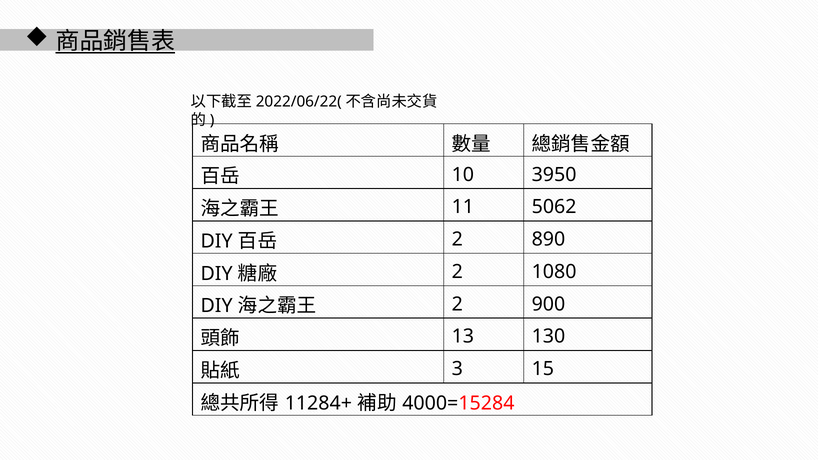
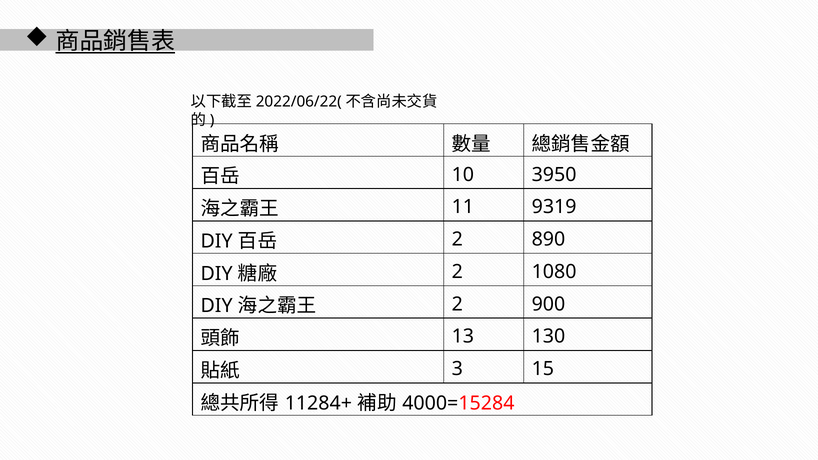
5062: 5062 -> 9319 (554, 207)
